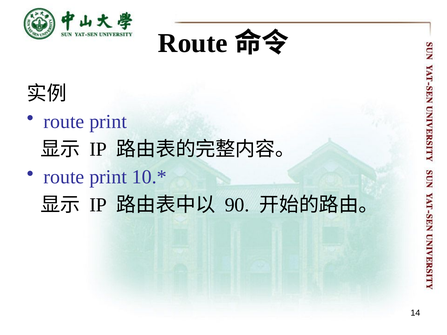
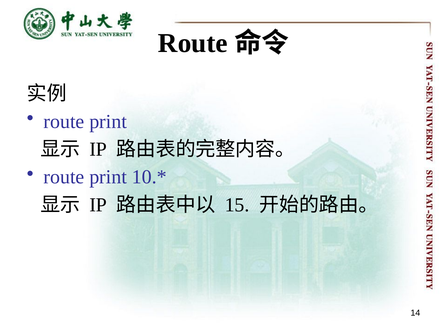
90: 90 -> 15 (237, 205)
